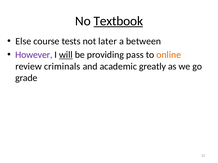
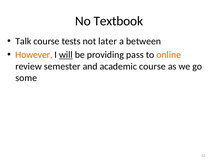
Textbook underline: present -> none (118, 21)
Else: Else -> Talk (23, 41)
However colour: purple -> orange (34, 55)
criminals: criminals -> semester (62, 67)
academic greatly: greatly -> course (152, 67)
grade: grade -> some (26, 78)
